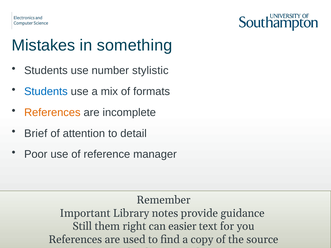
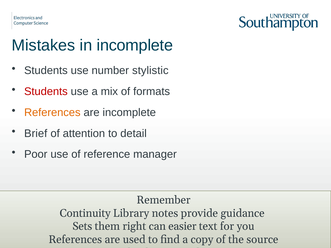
in something: something -> incomplete (135, 45)
Students colour: blue -> red (46, 92)
Important: Important -> Continuity (85, 213)
Still: Still -> Sets (82, 227)
